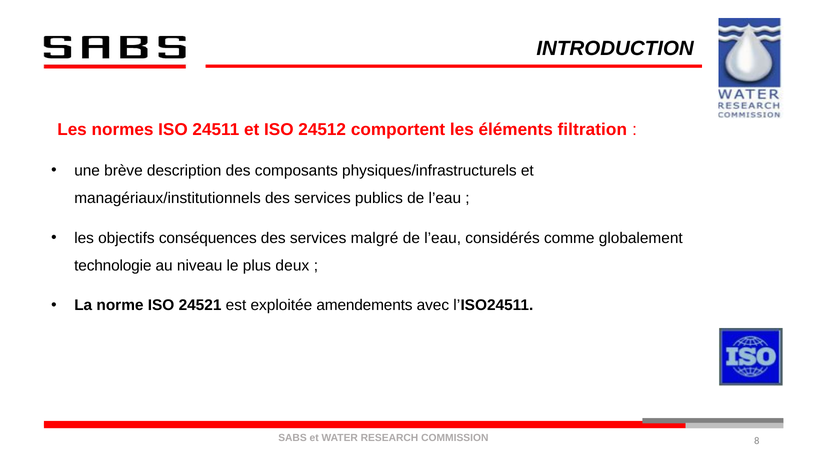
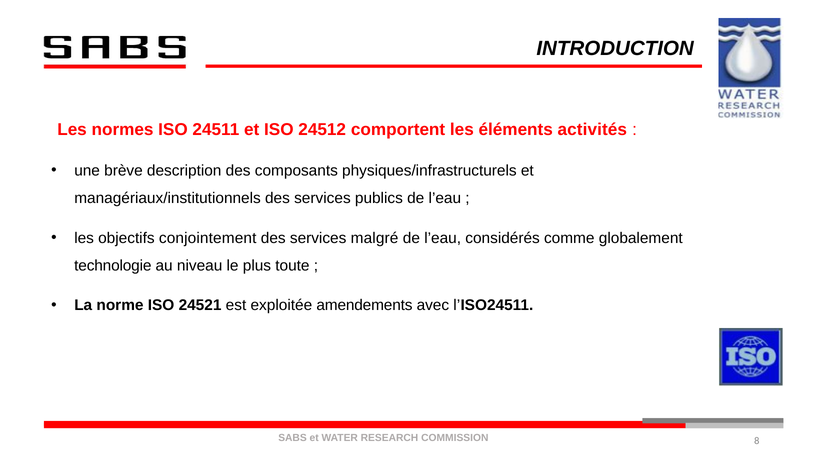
filtration: filtration -> activités (592, 130)
conséquences: conséquences -> conjointement (208, 238)
deux: deux -> toute (292, 266)
